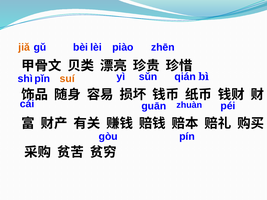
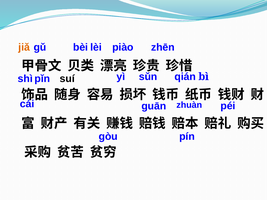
suí colour: orange -> black (67, 79)
